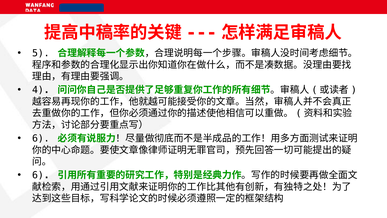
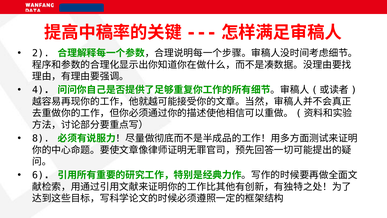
5: 5 -> 2 (41, 53)
6: 6 -> 8 (41, 138)
